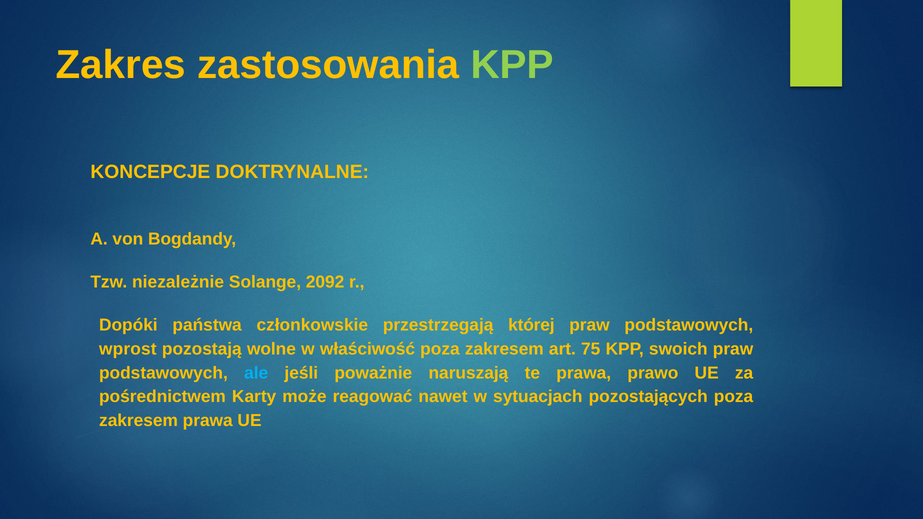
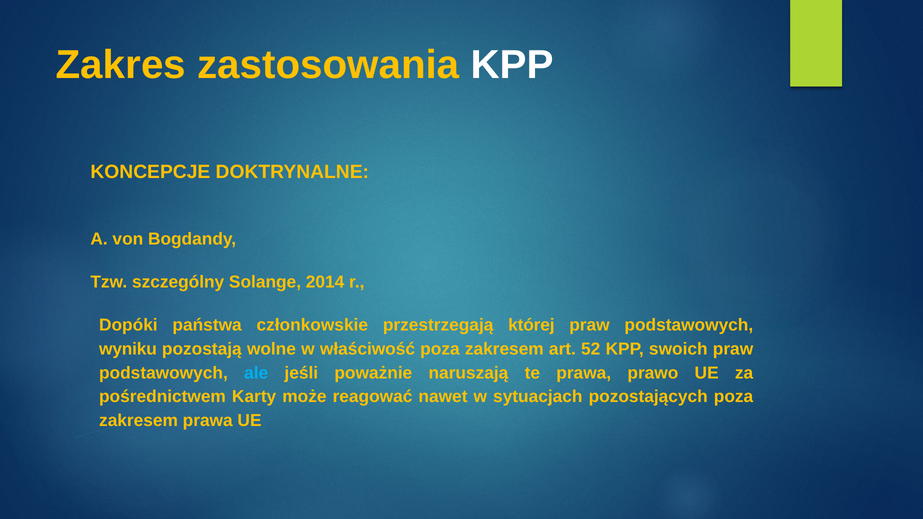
KPP colour: light green -> white (512, 65)
niezależnie: niezależnie -> szczególny (178, 282)
2092: 2092 -> 2014 (325, 282)
wprost: wprost -> wyniku (128, 349)
75: 75 -> 52 (591, 349)
